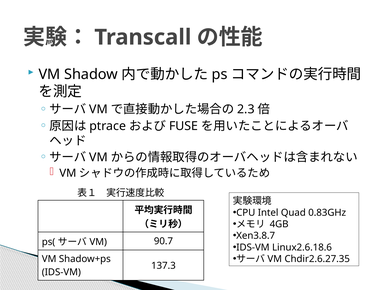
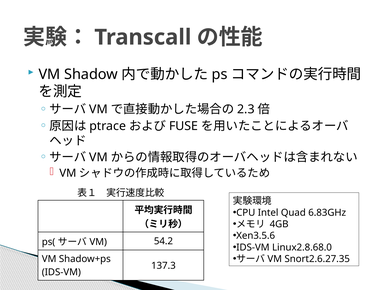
0.83GHz: 0.83GHz -> 6.83GHz (327, 212)
Xen3.8.7: Xen3.8.7 -> Xen3.5.6 (256, 235)
90.7: 90.7 -> 54.2 (163, 241)
Linux2.6.18.6: Linux2.6.18.6 -> Linux2.8.68.0 (302, 247)
Chdir2.6.27.35: Chdir2.6.27.35 -> Snort2.6.27.35 (317, 259)
